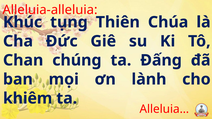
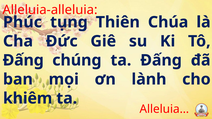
Khúc: Khúc -> Phúc (22, 22)
Chan: Chan -> Đấng (23, 60)
